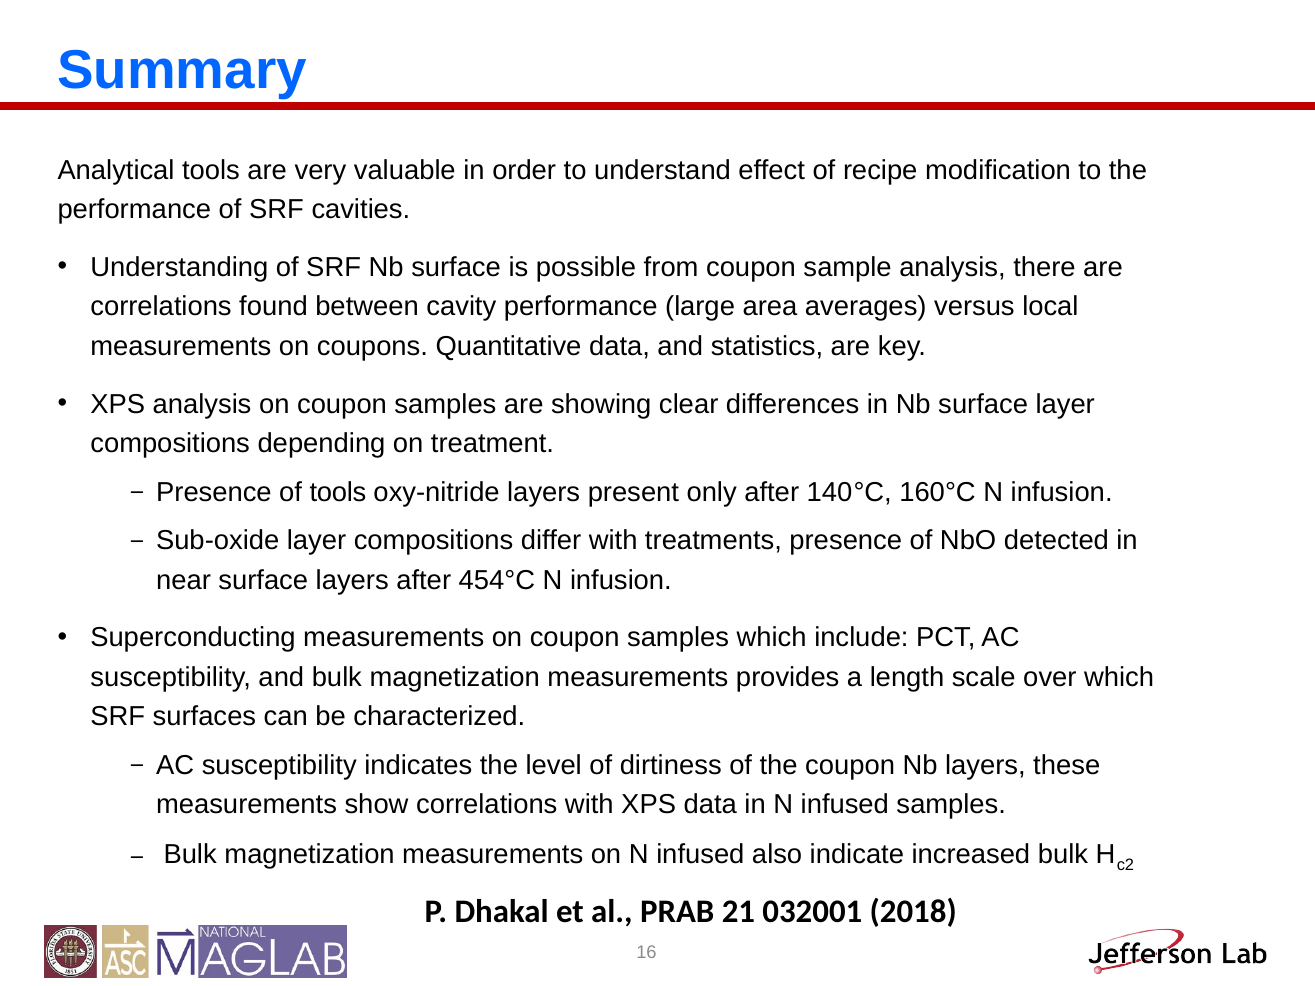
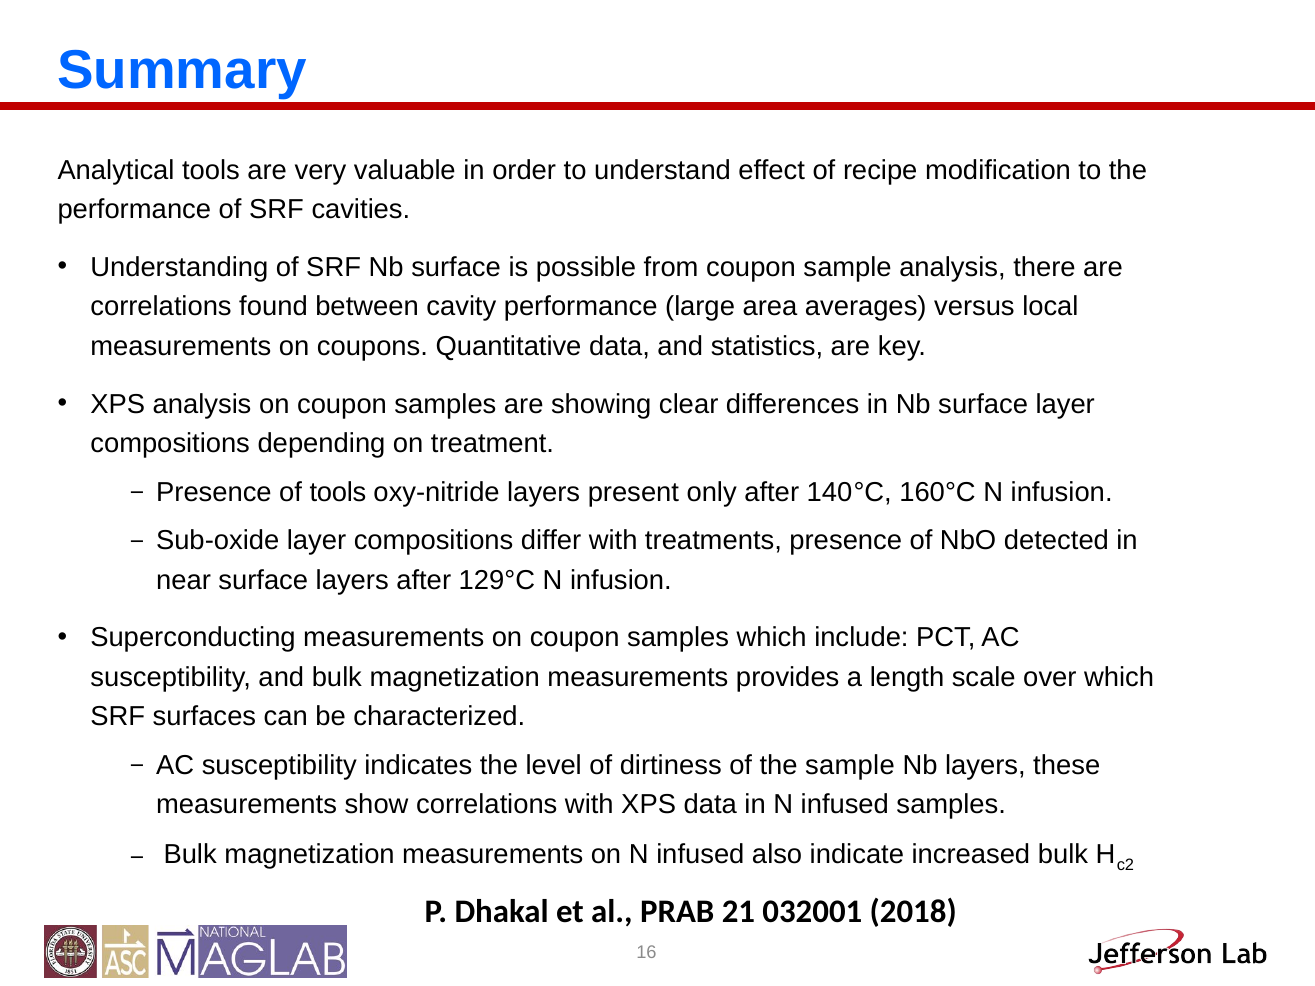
454°C: 454°C -> 129°C (497, 580)
the coupon: coupon -> sample (850, 765)
